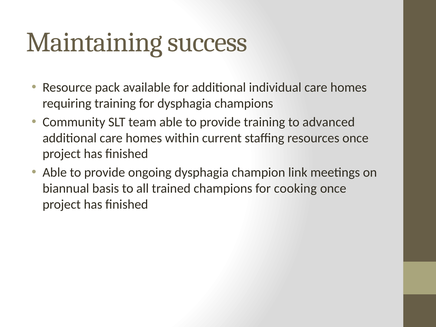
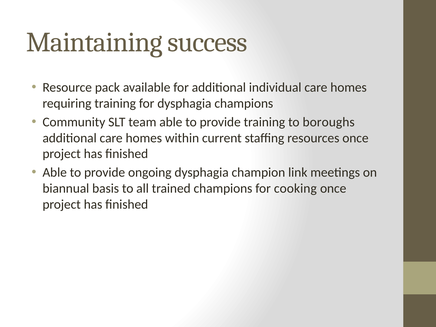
advanced: advanced -> boroughs (329, 122)
